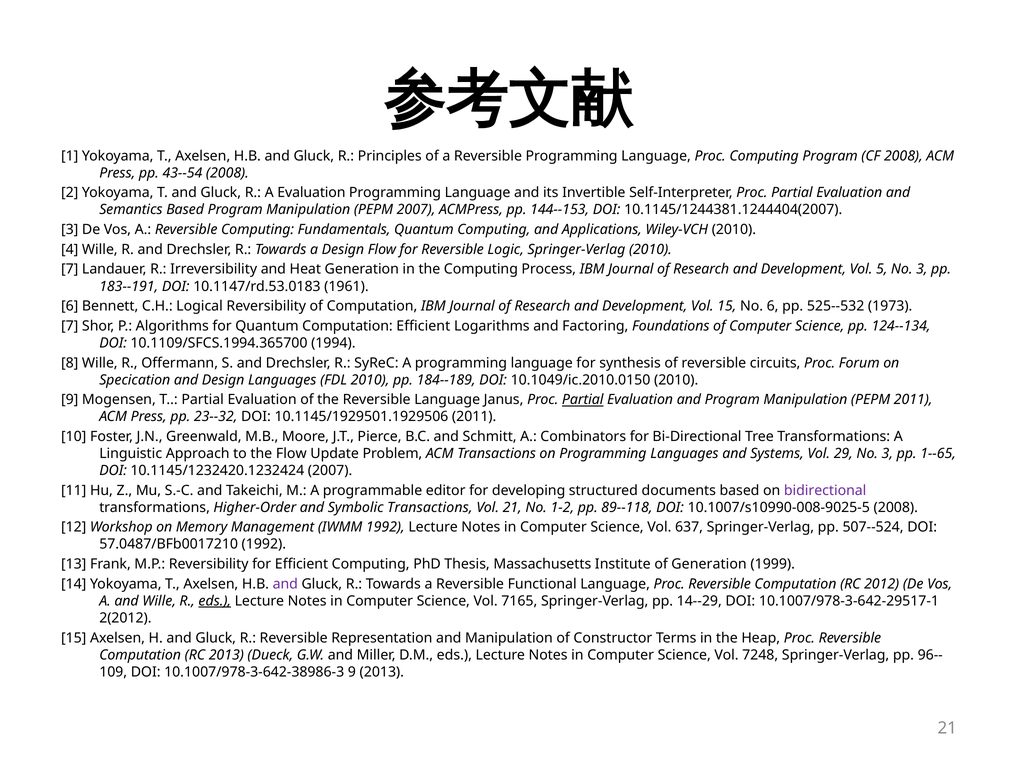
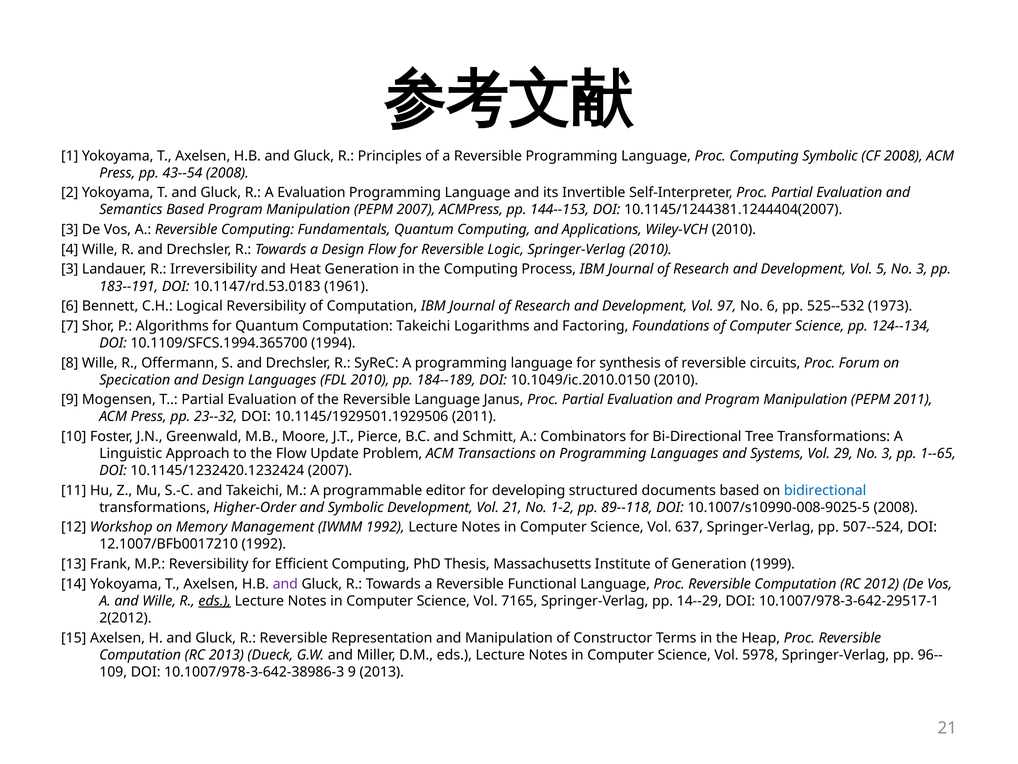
Computing Program: Program -> Symbolic (830, 156)
7: 7 -> 3 (70, 269)
Vol 15: 15 -> 97 (727, 306)
Computation Efficient: Efficient -> Takeichi (423, 326)
Partial underline: present -> none (583, 399)
bidirectional colour: purple -> blue (825, 490)
Symbolic Transactions: Transactions -> Development (430, 507)
57.0487/BFb0017210: 57.0487/BFb0017210 -> 12.1007/BFb0017210 (169, 544)
7248: 7248 -> 5978 (760, 654)
